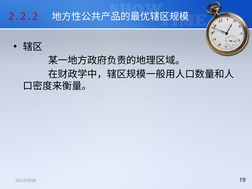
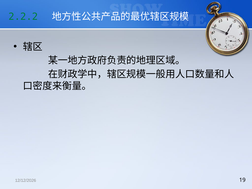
2.2.2 colour: red -> green (23, 17)
